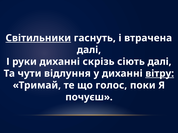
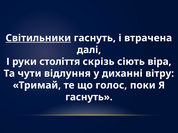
руки диханні: диханні -> століття (60, 62)
сіють далі: далі -> віра (159, 62)
вітру underline: present -> none (160, 74)
почуєш: почуєш -> гаснуть (89, 97)
